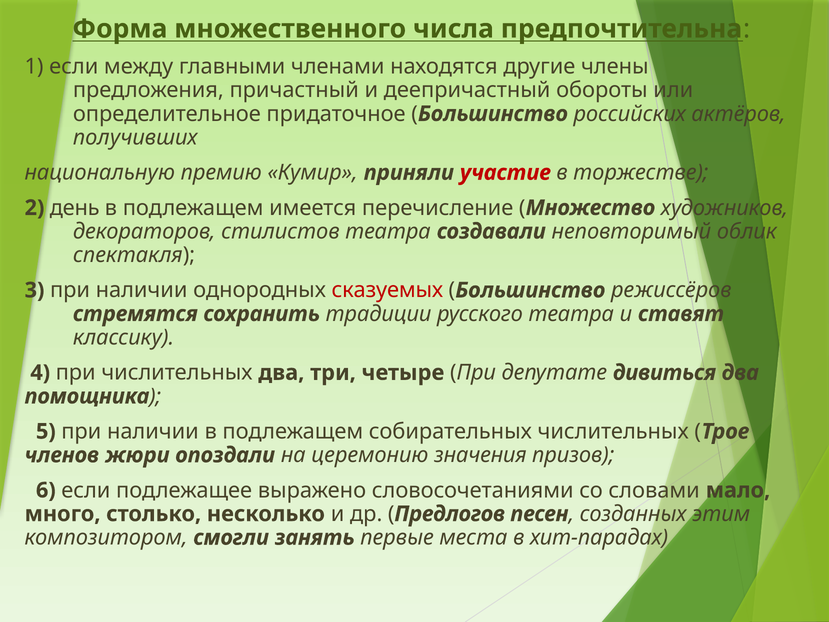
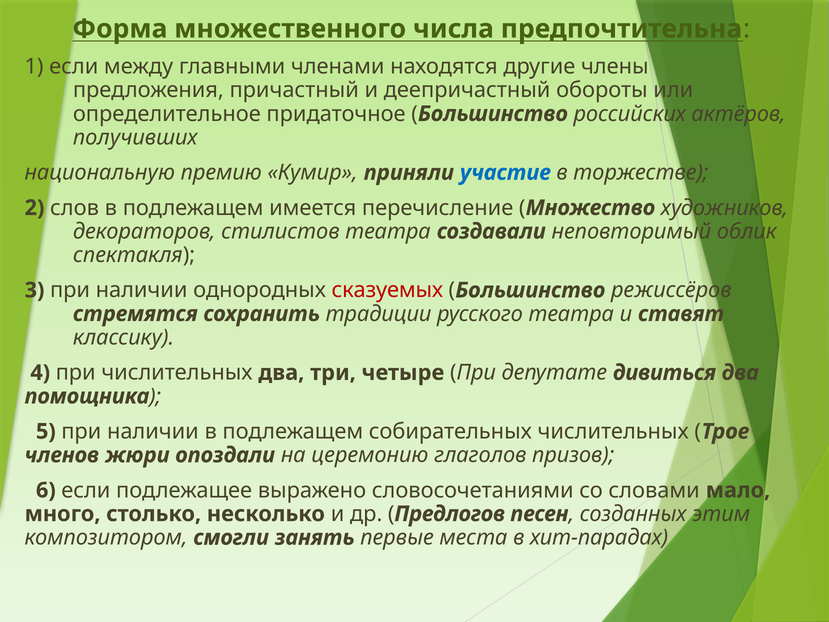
участие colour: red -> blue (505, 173)
день: день -> слов (75, 208)
значения: значения -> глаголов (480, 455)
